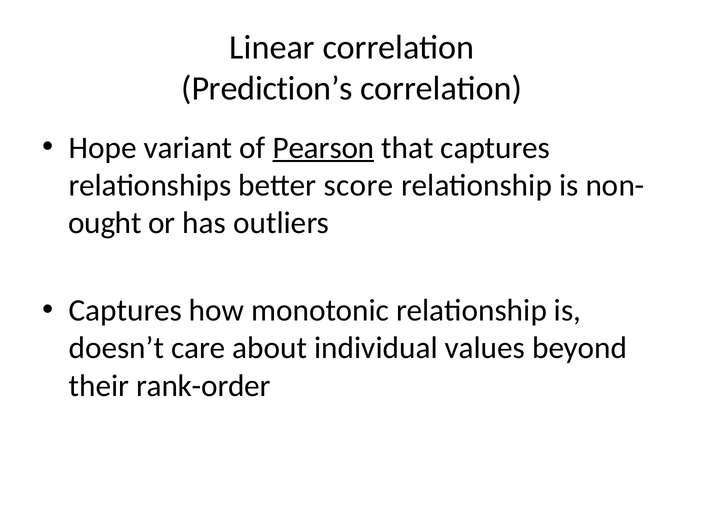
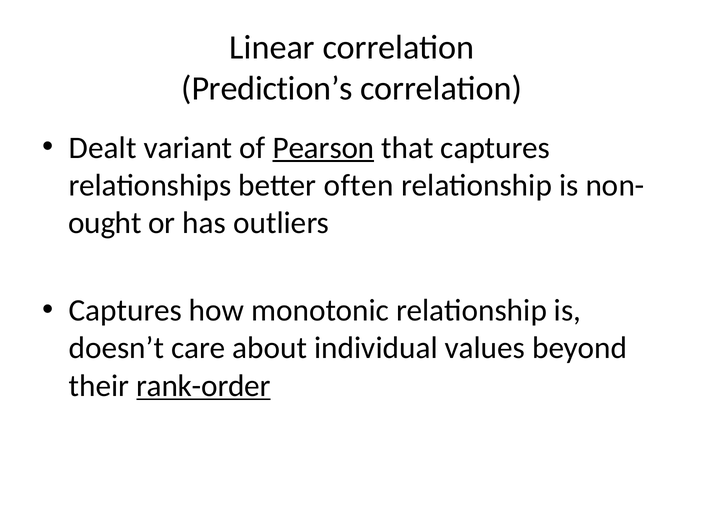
Hope: Hope -> Dealt (103, 148)
score: score -> often (359, 185)
rank-order underline: none -> present (203, 386)
